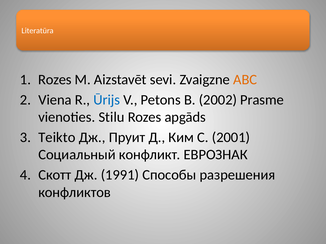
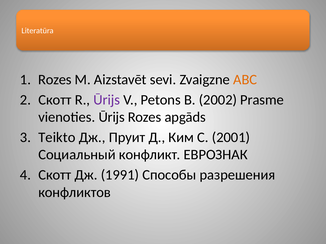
Viena: Viena -> Скотт (55, 100)
Ūrijs colour: blue -> purple (107, 100)
vienoties Stilu: Stilu -> Ūrijs (112, 117)
